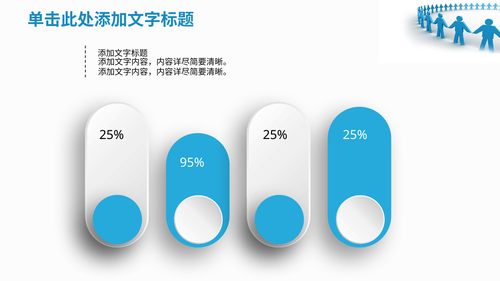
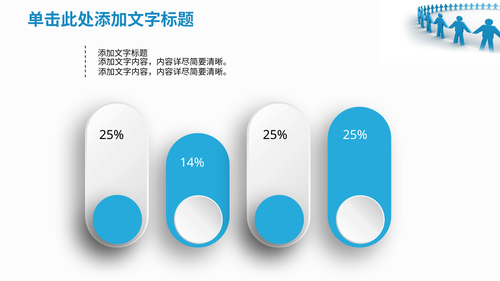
95%: 95% -> 14% (192, 163)
